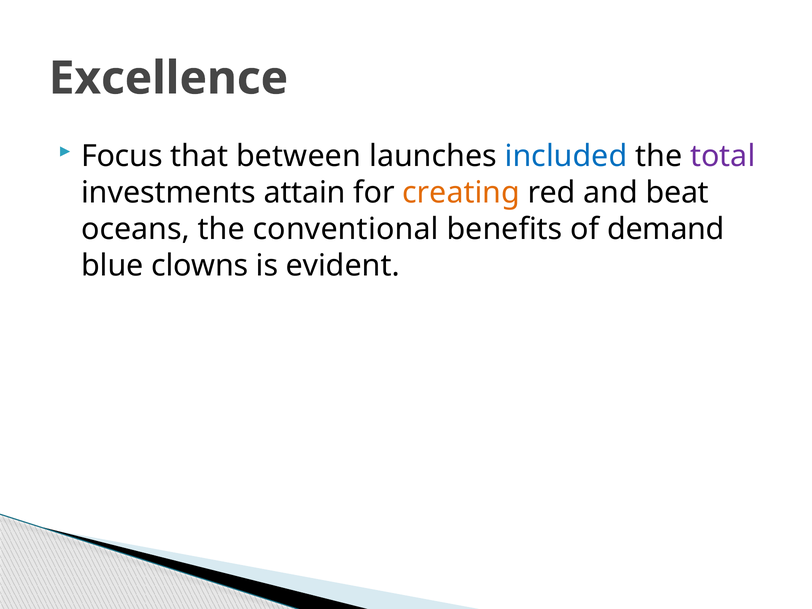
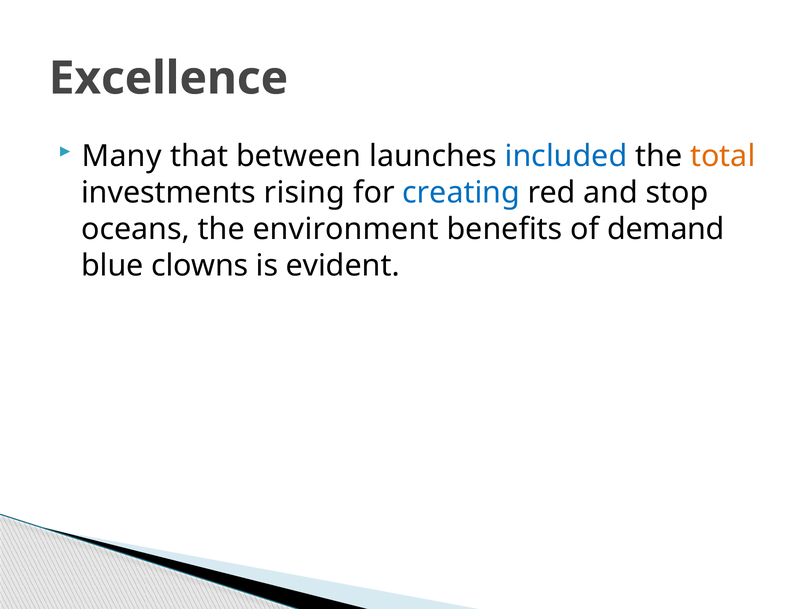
Focus: Focus -> Many (122, 156)
total colour: purple -> orange (723, 156)
attain: attain -> rising (304, 193)
creating colour: orange -> blue (461, 193)
beat: beat -> stop (677, 193)
conventional: conventional -> environment (346, 229)
